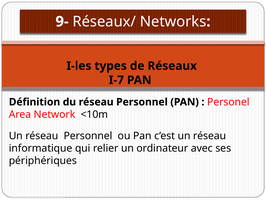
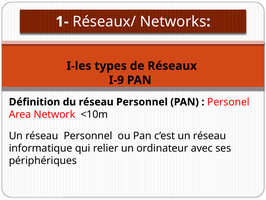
9-: 9- -> 1- (62, 22)
I-7: I-7 -> I-9 (116, 80)
